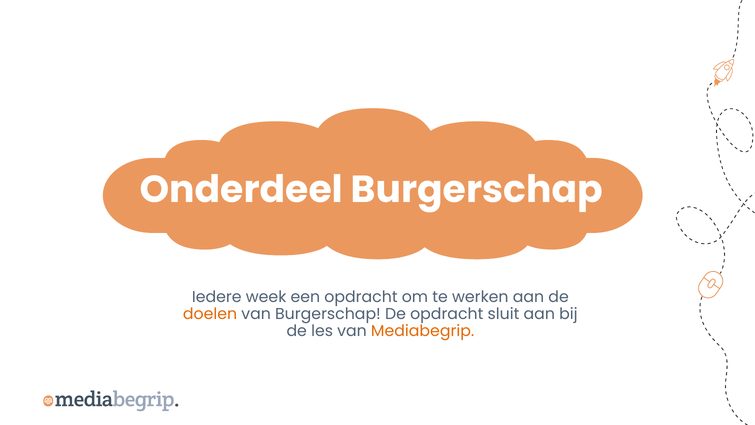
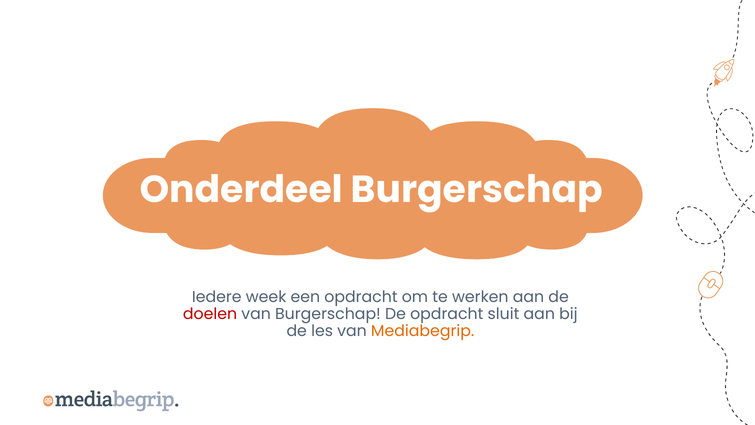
doelen colour: orange -> red (210, 314)
